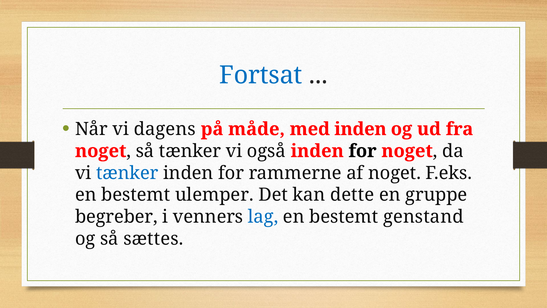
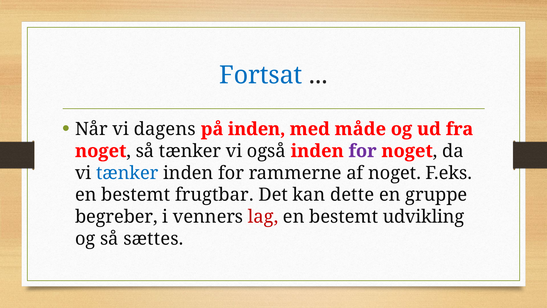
på måde: måde -> inden (257, 129)
med inden: inden -> måde (360, 129)
for colour: black -> purple (363, 151)
ulemper: ulemper -> frugtbar (214, 195)
lag colour: blue -> red (263, 217)
genstand: genstand -> udvikling (423, 217)
